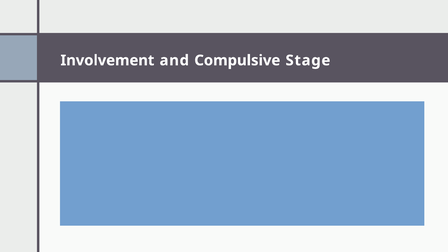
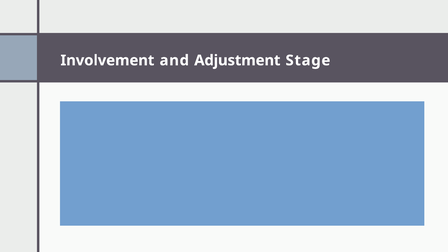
Compulsive: Compulsive -> Adjustment (237, 60)
